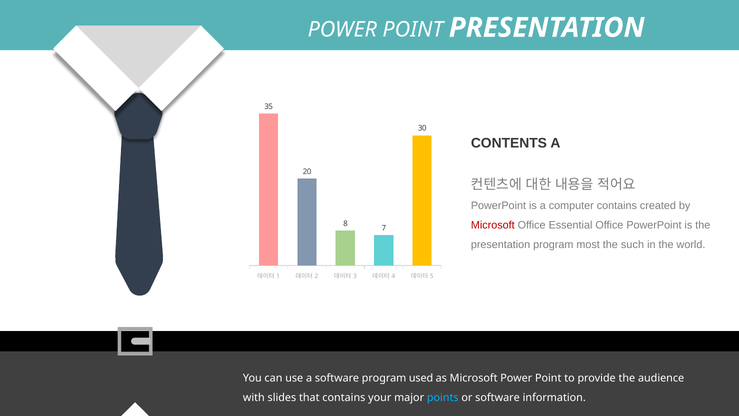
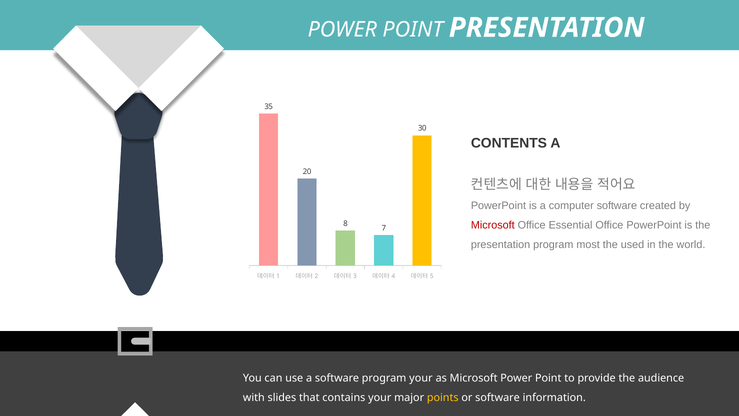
computer contains: contains -> software (617, 206)
such: such -> used (633, 244)
program used: used -> your (421, 378)
points colour: light blue -> yellow (443, 397)
